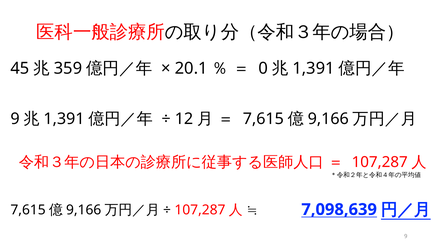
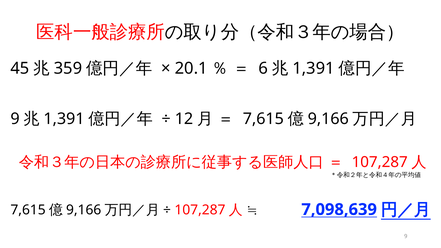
0: 0 -> 6 (263, 68)
